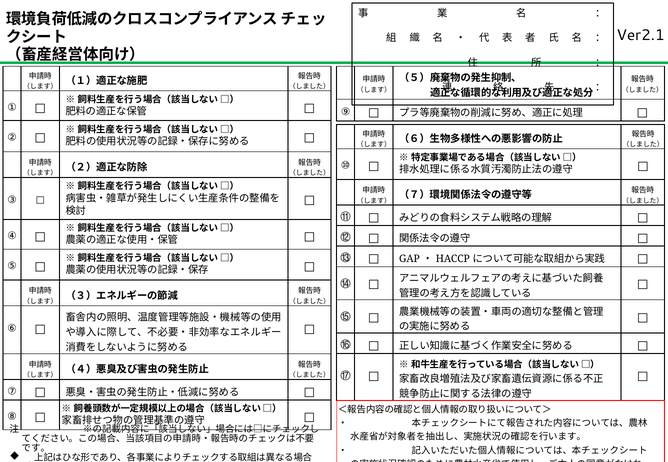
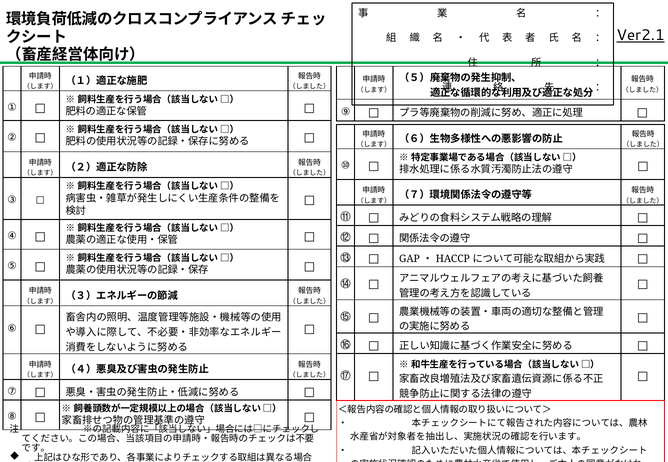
Ver2.1 underline: none -> present (641, 35)
